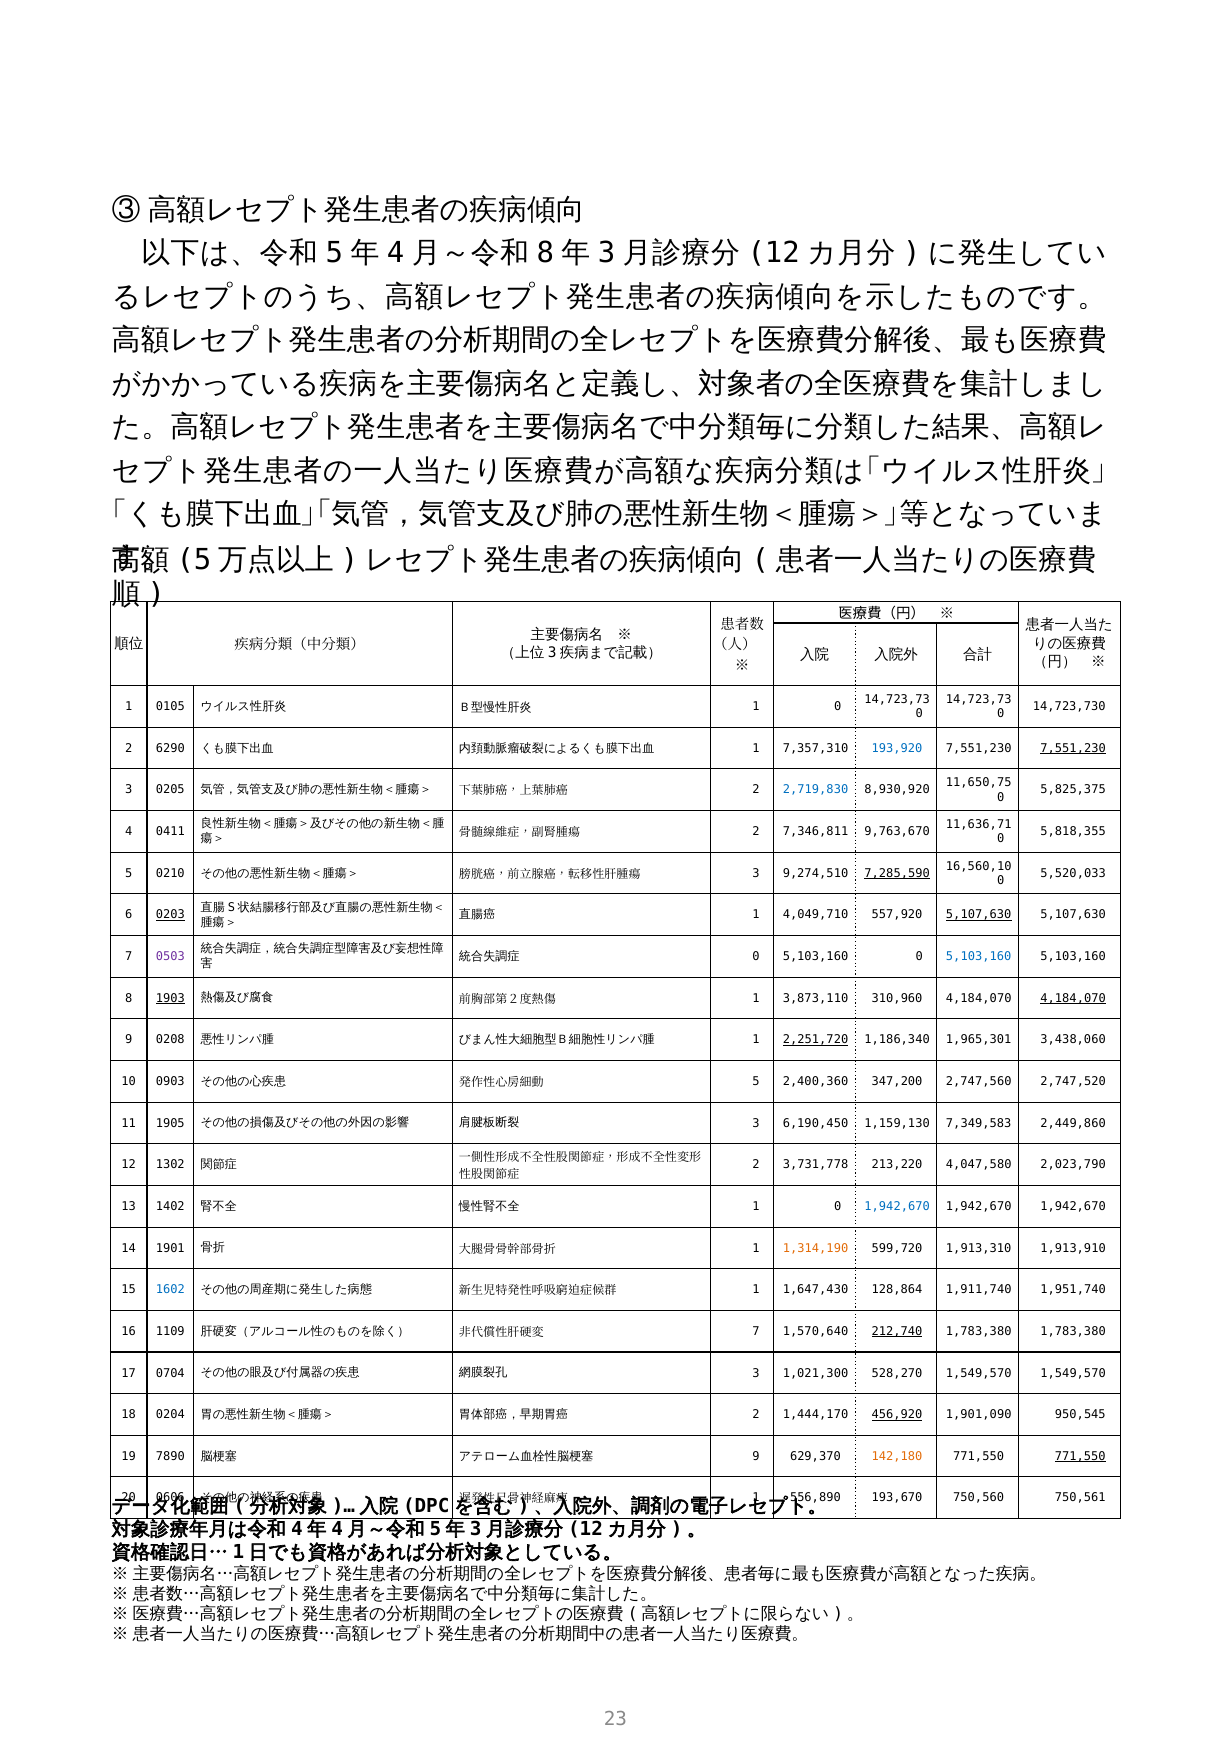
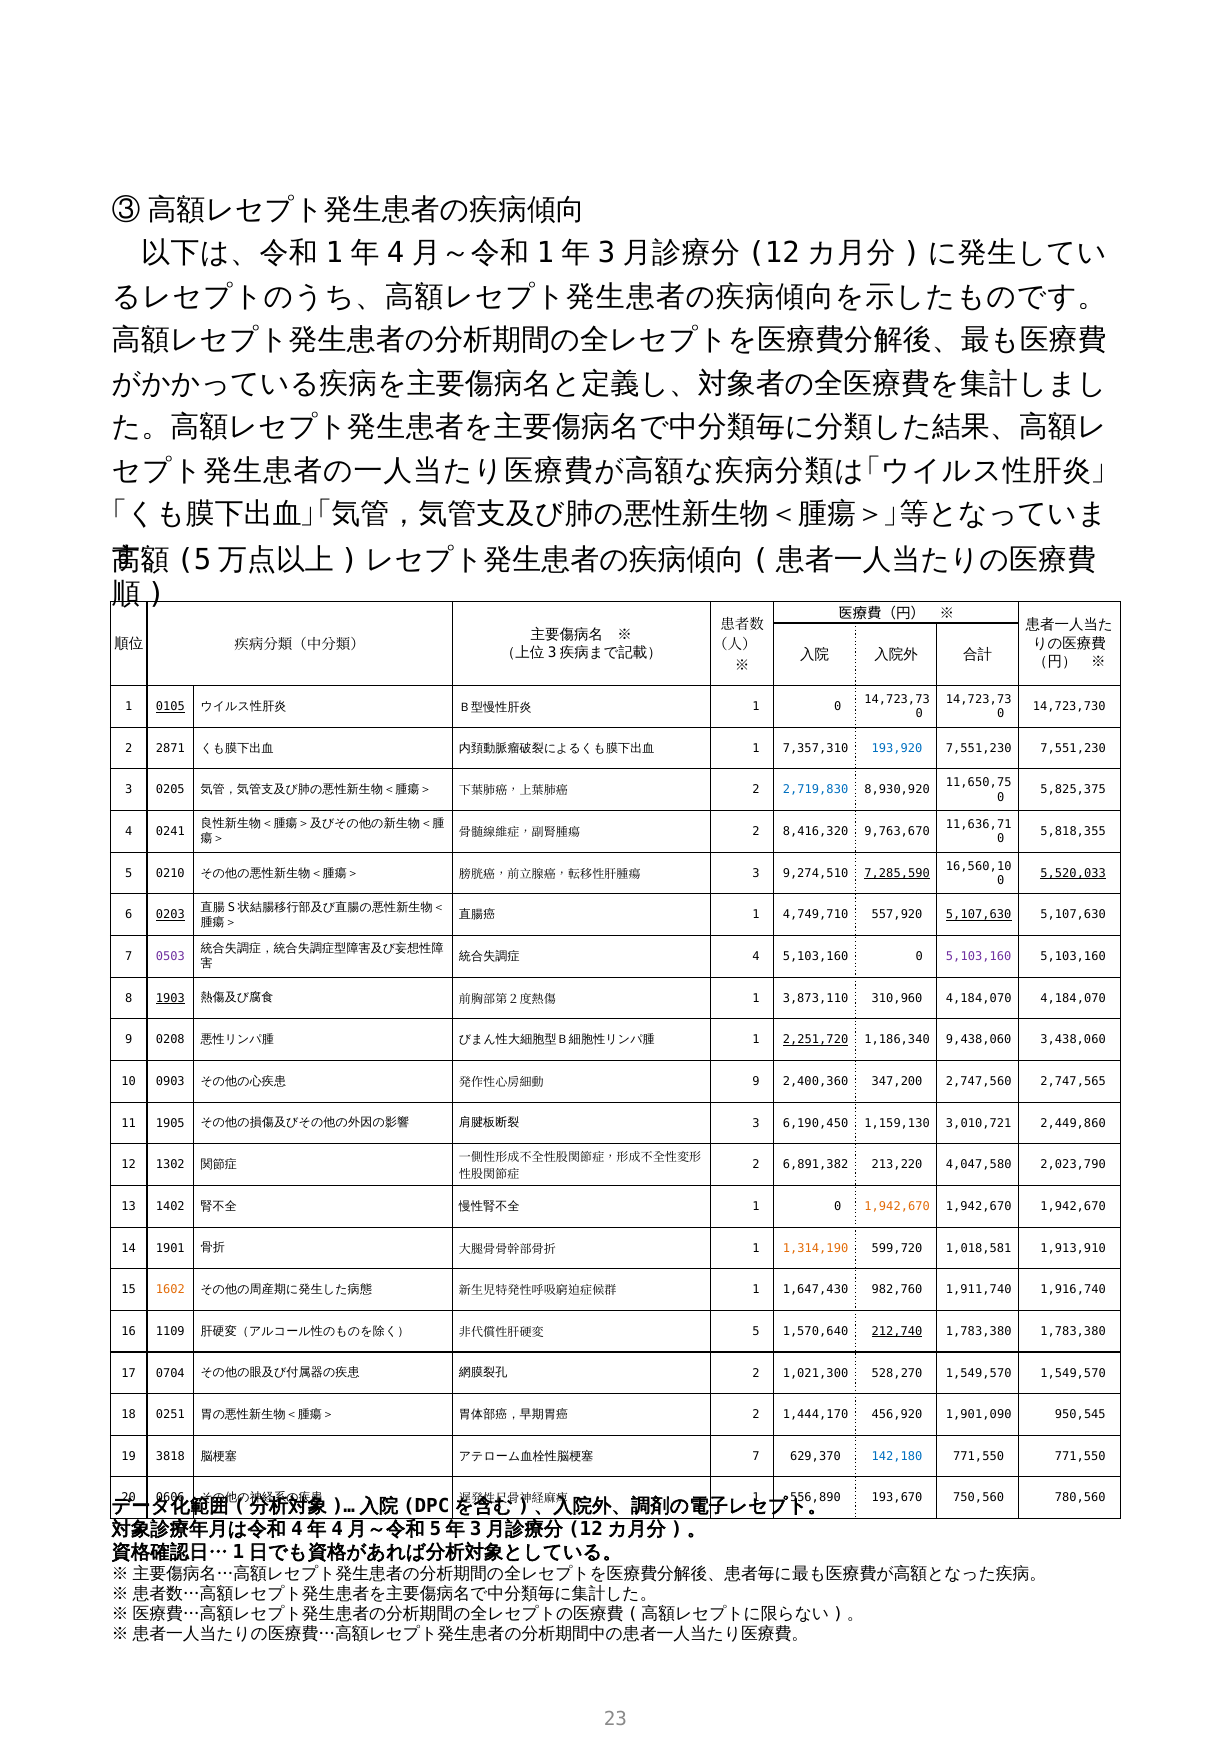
5: 5 -> 1 (334, 253)
8: 8 -> 1 (545, 253)
0105 underline: none -> present (170, 707)
6290: 6290 -> 2871 (170, 748)
7,551,230 underline: present -> none (1073, 748)
0411: 0411 -> 0241 (170, 832)
7,346,811: 7,346,811 -> 8,416,320 (816, 832)
5,520,033 underline: none -> present (1073, 873)
4,049,710: 4,049,710 -> 4,749,710 (816, 915)
0: 0 -> 4 (756, 957)
5,103,160 colour: blue -> purple (979, 957)
4,184,070 underline: present -> none (1073, 998)
1,965,301: 1,965,301 -> 9,438,060 (979, 1040)
5: 5 -> 9 (756, 1082)
2,747,520: 2,747,520 -> 2,747,565 (1073, 1082)
7,349,583: 7,349,583 -> 3,010,721 (979, 1123)
3,731,778: 3,731,778 -> 6,891,382 (816, 1165)
1,942,670 colour: blue -> orange (897, 1207)
1,913,310: 1,913,310 -> 1,018,581 (979, 1248)
1602 colour: blue -> orange (170, 1290)
128,864: 128,864 -> 982,760 (897, 1290)
1,951,740: 1,951,740 -> 1,916,740 (1073, 1290)
7: 7 -> 5 (756, 1331)
3: 3 -> 2 (756, 1373)
0204: 0204 -> 0251 (170, 1415)
456,920 underline: present -> none (897, 1415)
7890: 7890 -> 3818 (170, 1456)
9: 9 -> 7 (756, 1456)
142,180 colour: orange -> blue (897, 1456)
771,550 underline: present -> none (1080, 1456)
750,561: 750,561 -> 780,560 (1080, 1498)
